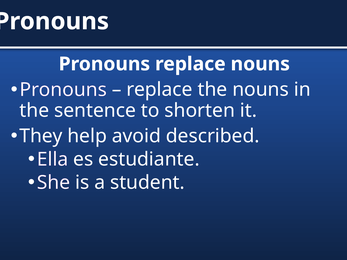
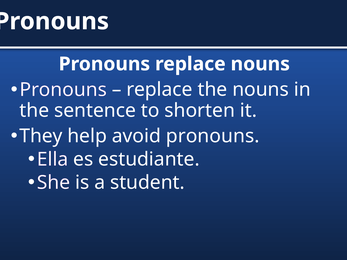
avoid described: described -> pronouns (213, 136)
